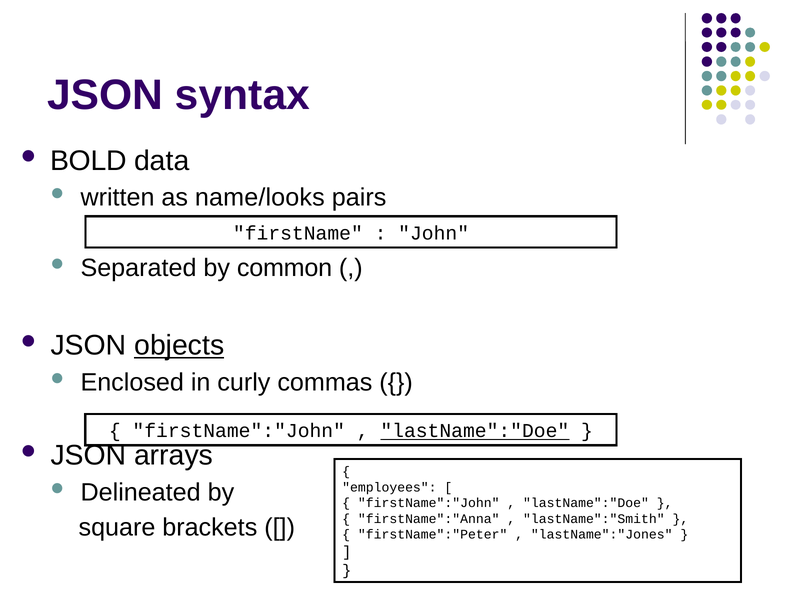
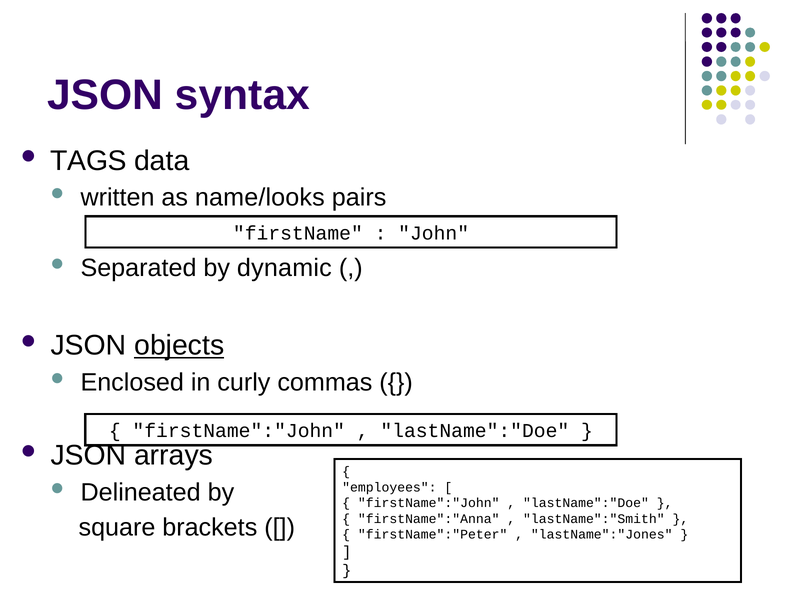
BOLD: BOLD -> TAGS (89, 161)
common: common -> dynamic (284, 268)
lastName":"Doe underline: present -> none (475, 431)
